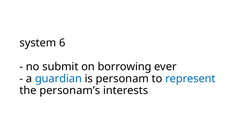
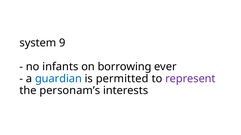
6: 6 -> 9 (62, 43)
submit: submit -> infants (60, 67)
personam: personam -> permitted (122, 79)
represent colour: blue -> purple (190, 79)
